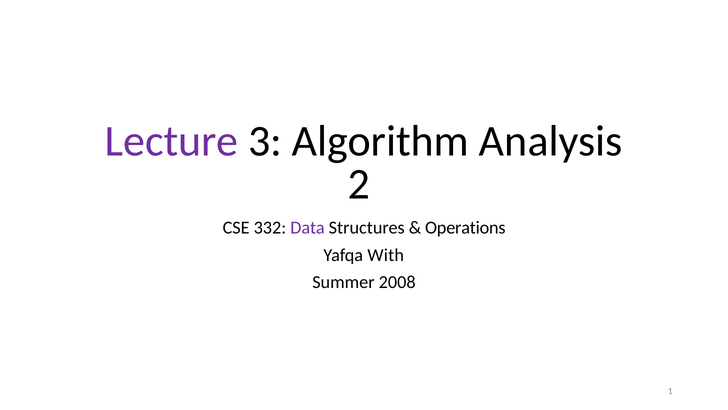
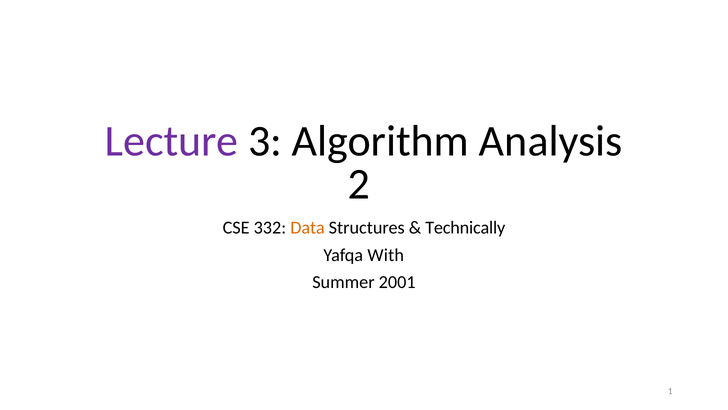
Data colour: purple -> orange (308, 228)
Operations: Operations -> Technically (465, 228)
2008: 2008 -> 2001 (397, 282)
